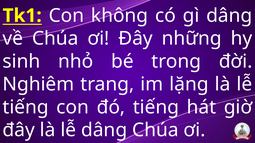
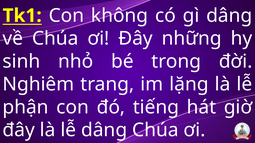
tiếng: tiếng -> phận (26, 107)
